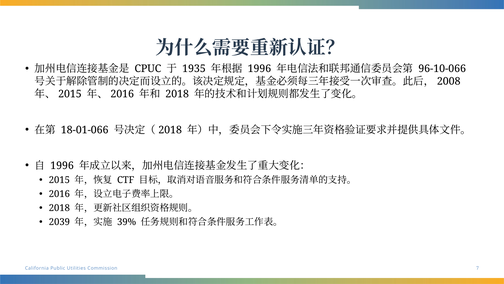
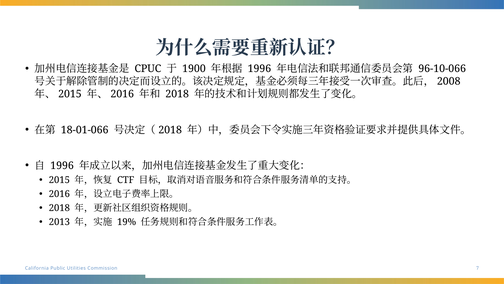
1935: 1935 -> 1900 (194, 69)
2039: 2039 -> 2013 (59, 222)
39%: 39% -> 19% (127, 222)
